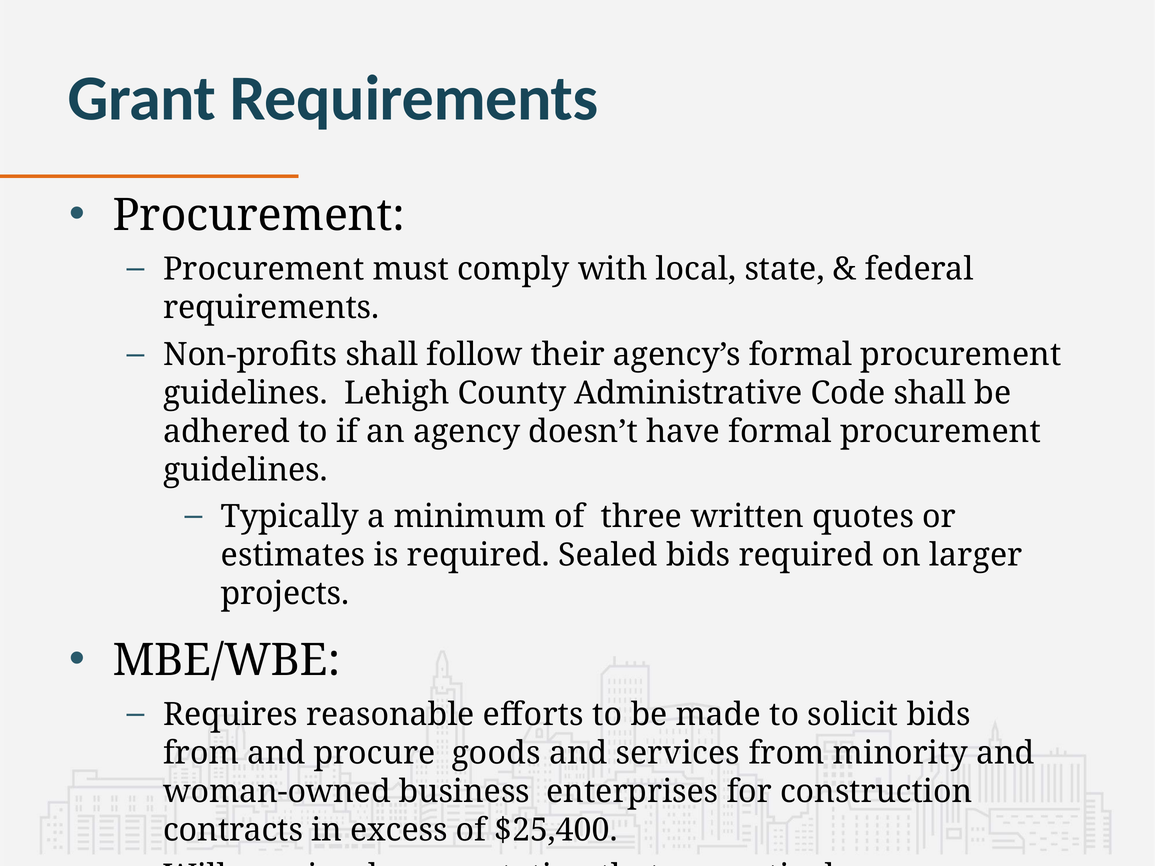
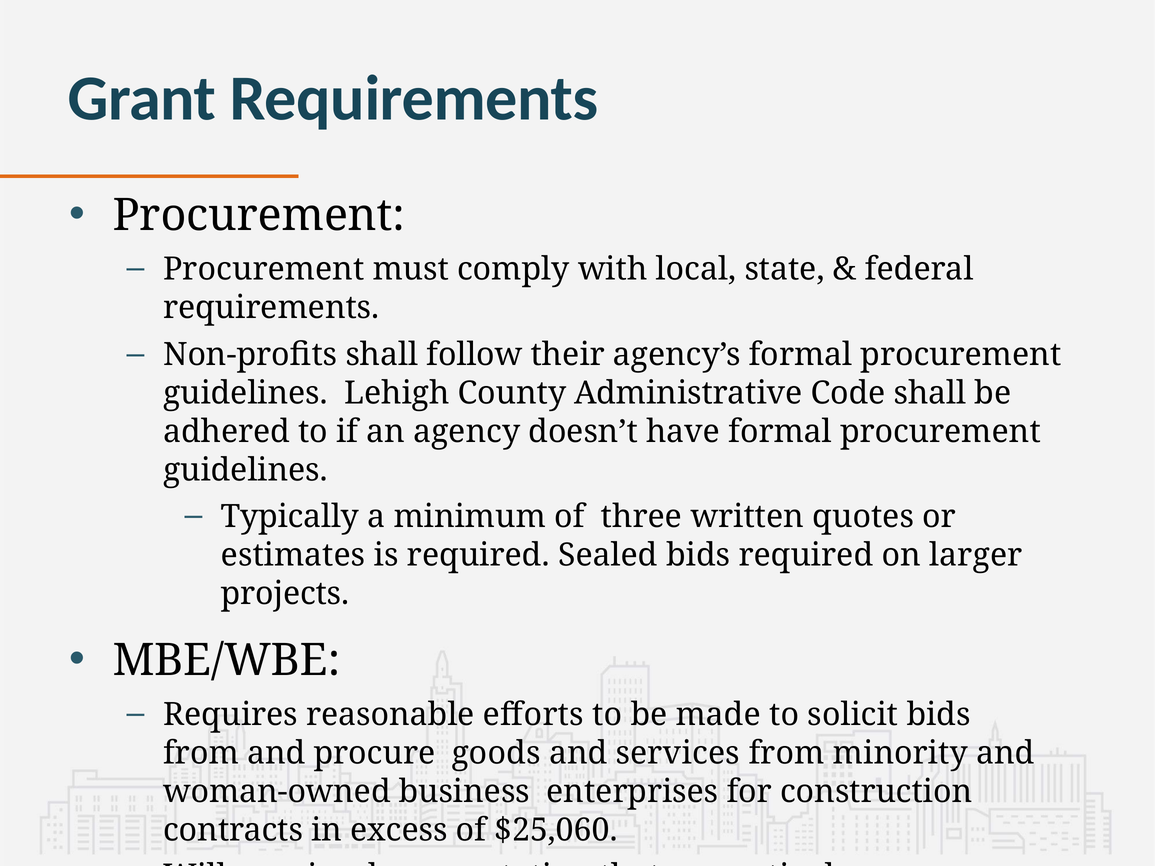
$25,400: $25,400 -> $25,060 (556, 830)
